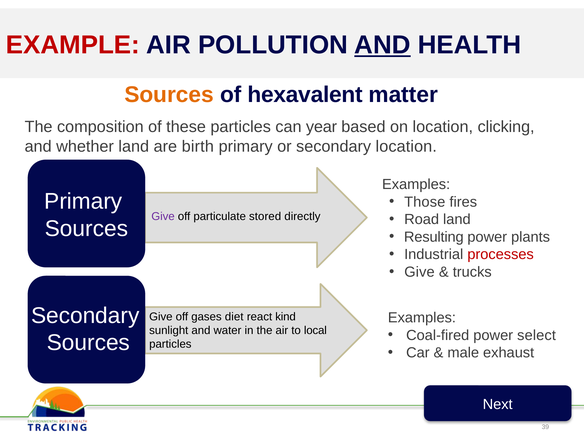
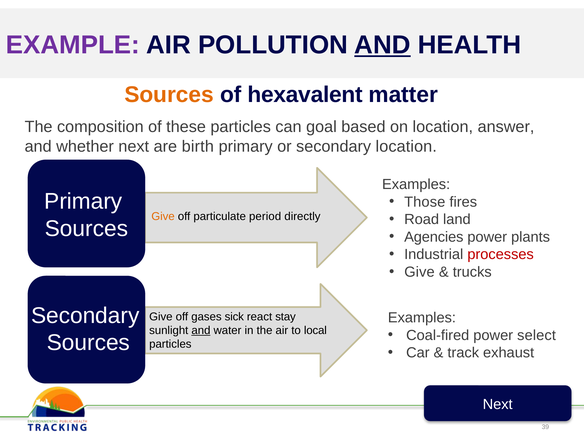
EXAMPLE colour: red -> purple (73, 45)
year: year -> goal (321, 127)
clicking: clicking -> answer (506, 127)
whether land: land -> next (134, 146)
Give colour: purple -> orange (163, 216)
stored: stored -> period (265, 216)
Resulting: Resulting -> Agencies (434, 237)
diet: diet -> sick (234, 317)
kind: kind -> stay (285, 317)
and underline: none -> present (201, 330)
male: male -> track (463, 353)
